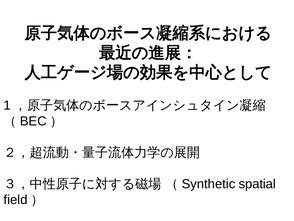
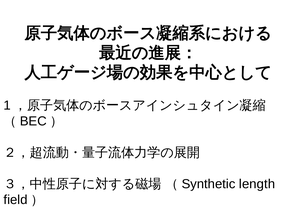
spatial: spatial -> length (257, 184)
